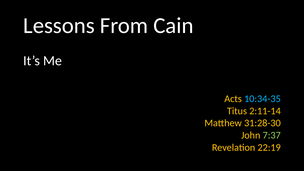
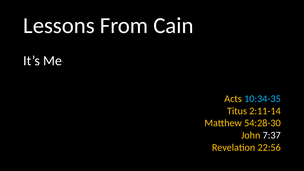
31:28-30: 31:28-30 -> 54:28-30 (262, 123)
7:37 colour: light green -> white (272, 135)
22:19: 22:19 -> 22:56 (269, 147)
